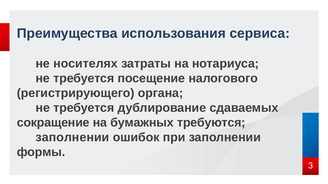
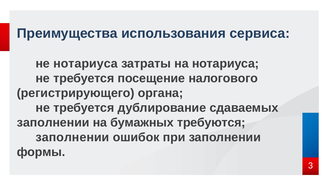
не носителях: носителях -> нотариуса (85, 64)
сокращение: сокращение -> заполнении (53, 123)
